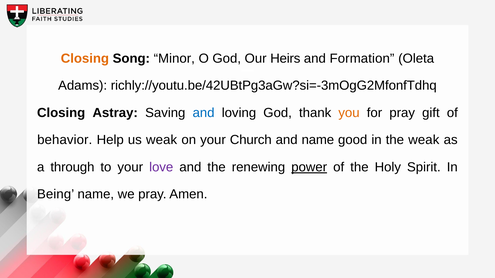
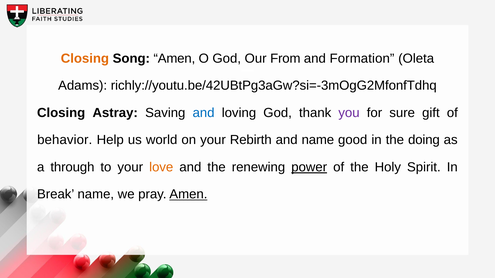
Song Minor: Minor -> Amen (174, 59)
Heirs: Heirs -> From (285, 59)
you colour: orange -> purple (349, 113)
for pray: pray -> sure (402, 113)
us weak: weak -> world (162, 140)
Church: Church -> Rebirth (251, 140)
the weak: weak -> doing (424, 140)
love colour: purple -> orange (161, 167)
Being: Being -> Break (56, 195)
Amen underline: none -> present (188, 195)
